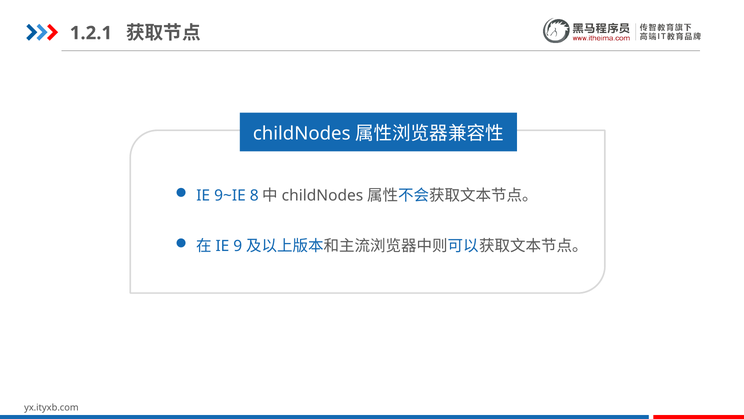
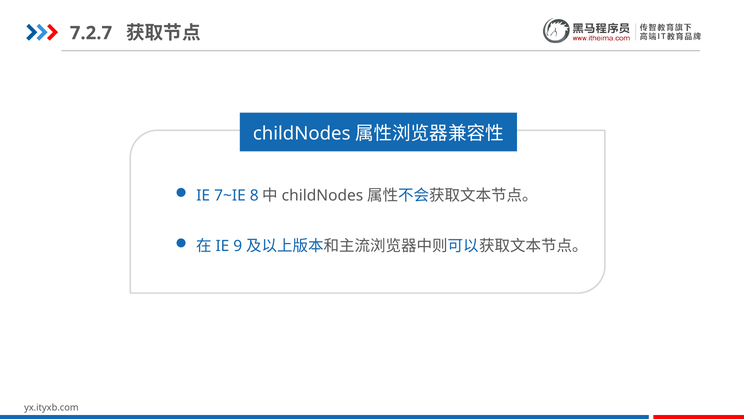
1.2.1: 1.2.1 -> 7.2.7 (91, 33)
9~IE: 9~IE -> 7~IE (230, 196)
